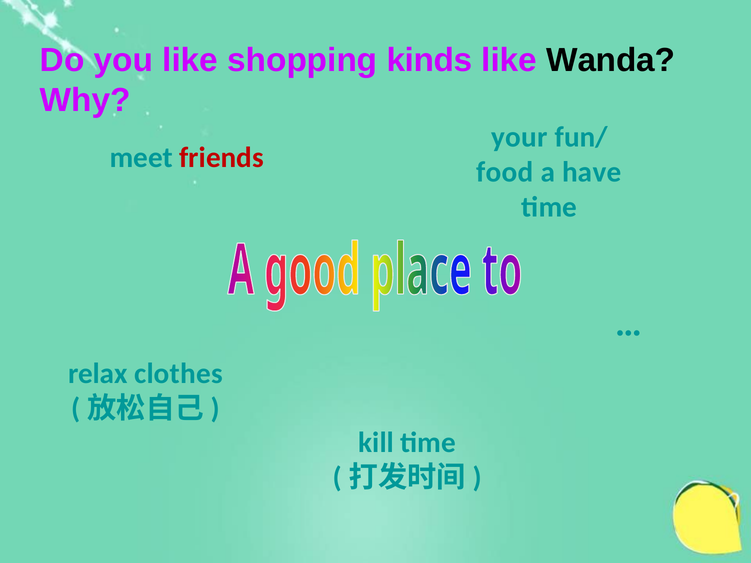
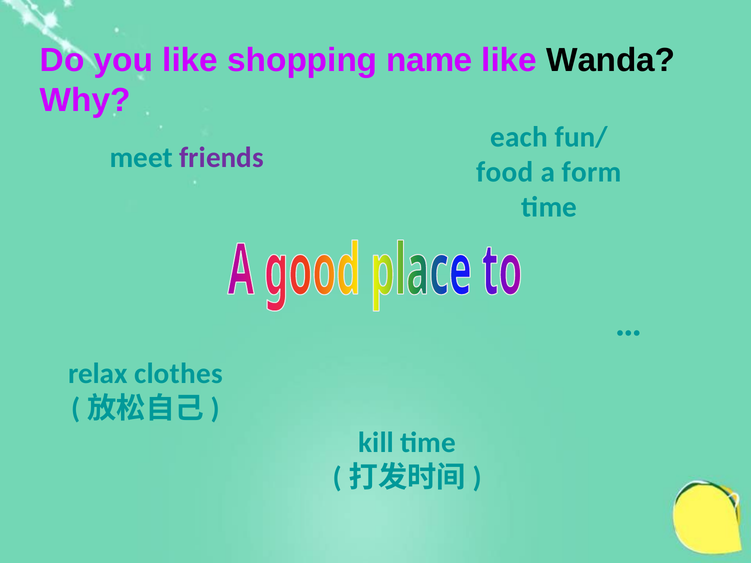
kinds: kinds -> name (429, 60)
your: your -> each (519, 137)
friends colour: red -> purple (221, 158)
have: have -> form (592, 172)
